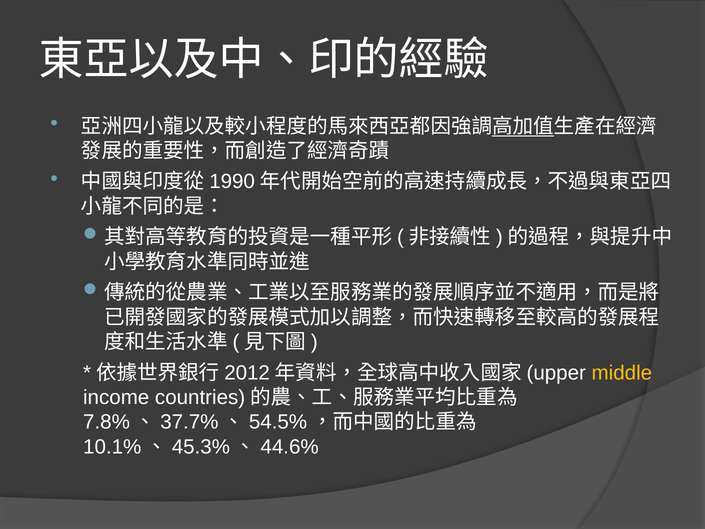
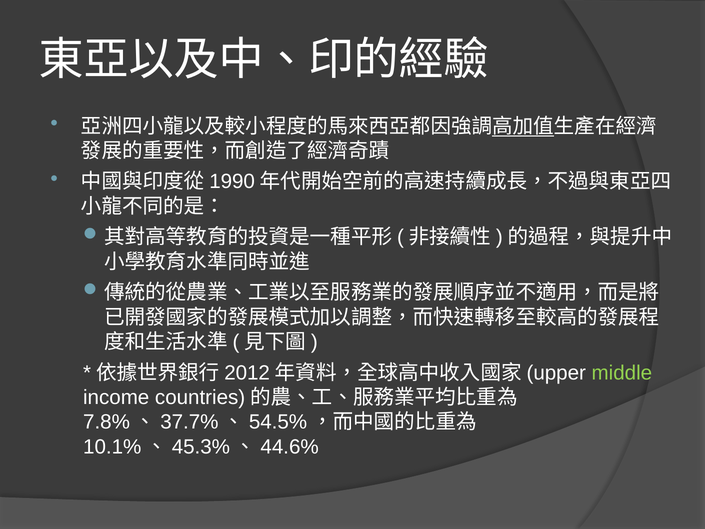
middle colour: yellow -> light green (622, 373)
